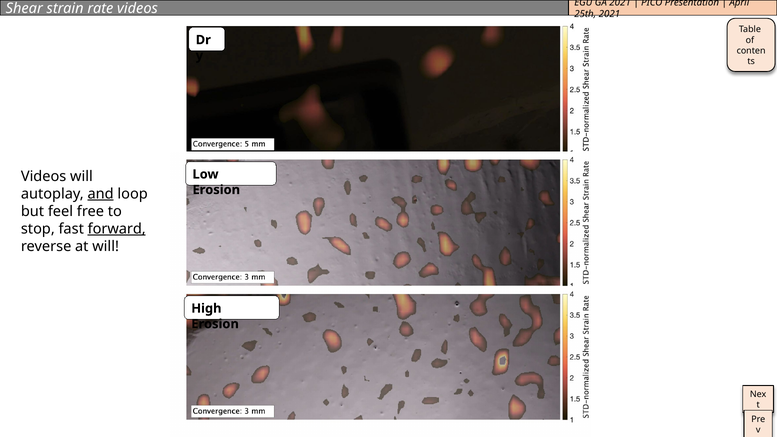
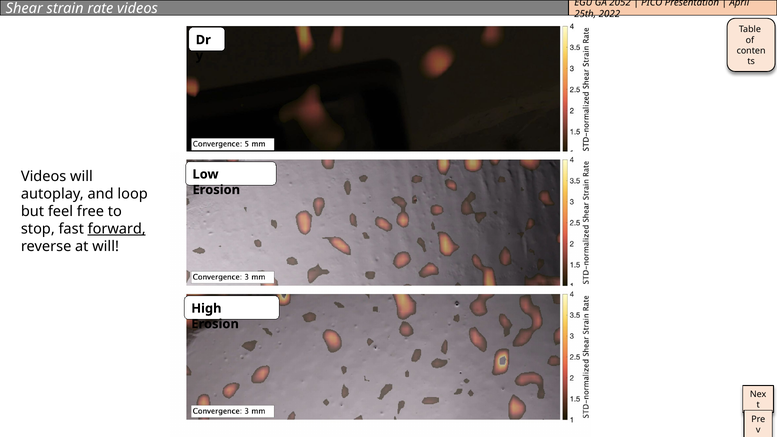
GA 2021: 2021 -> 2052 (620, 2)
25th 2021: 2021 -> 2022 (609, 14)
and underline: present -> none (101, 194)
